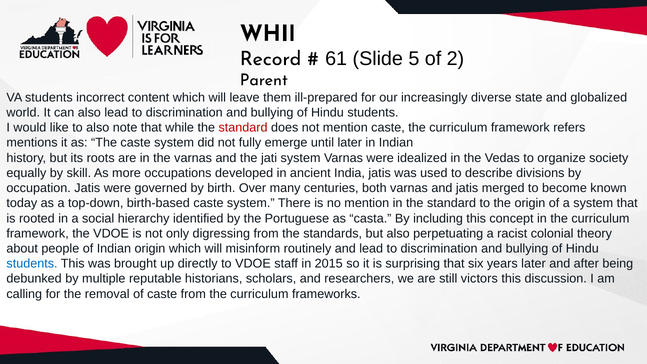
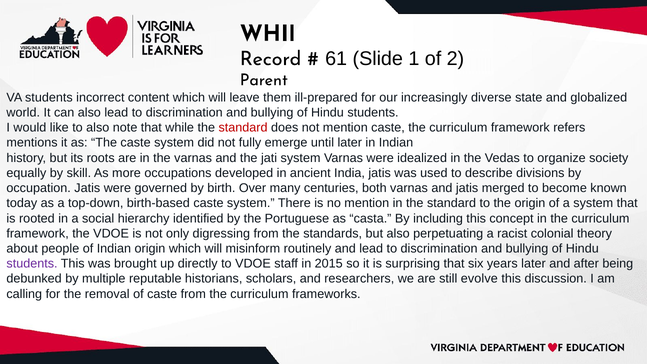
5: 5 -> 1 (414, 59)
students colour: blue -> purple (32, 264)
victors: victors -> evolve (479, 279)
